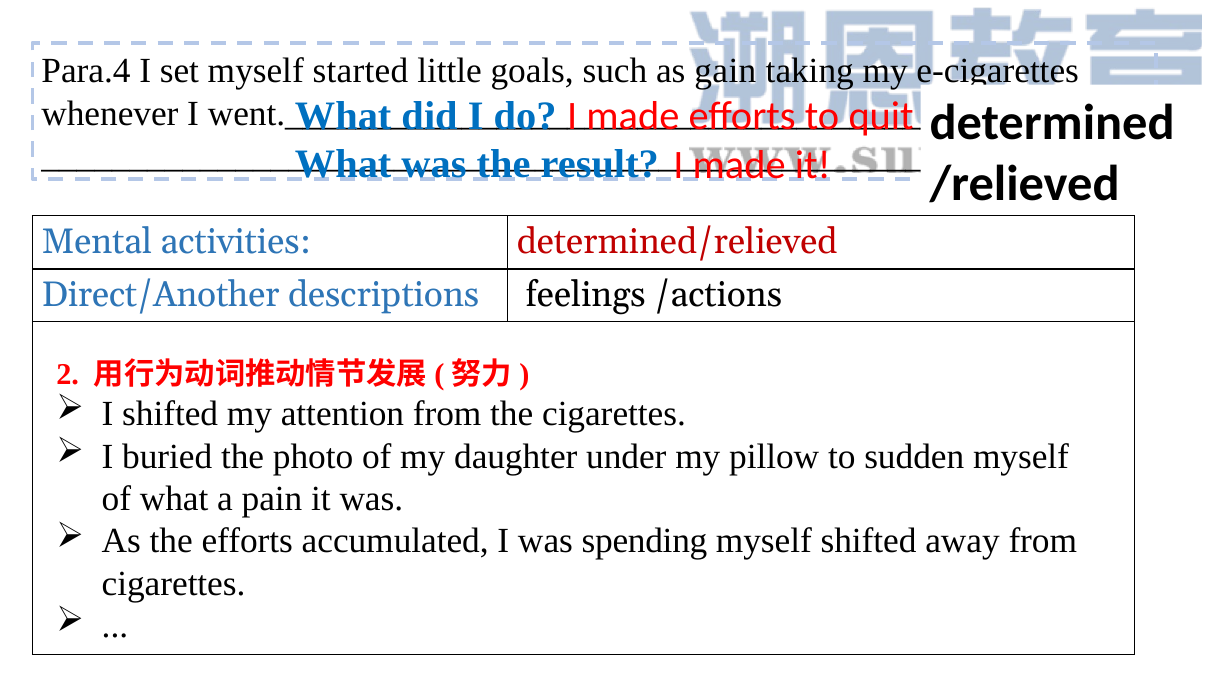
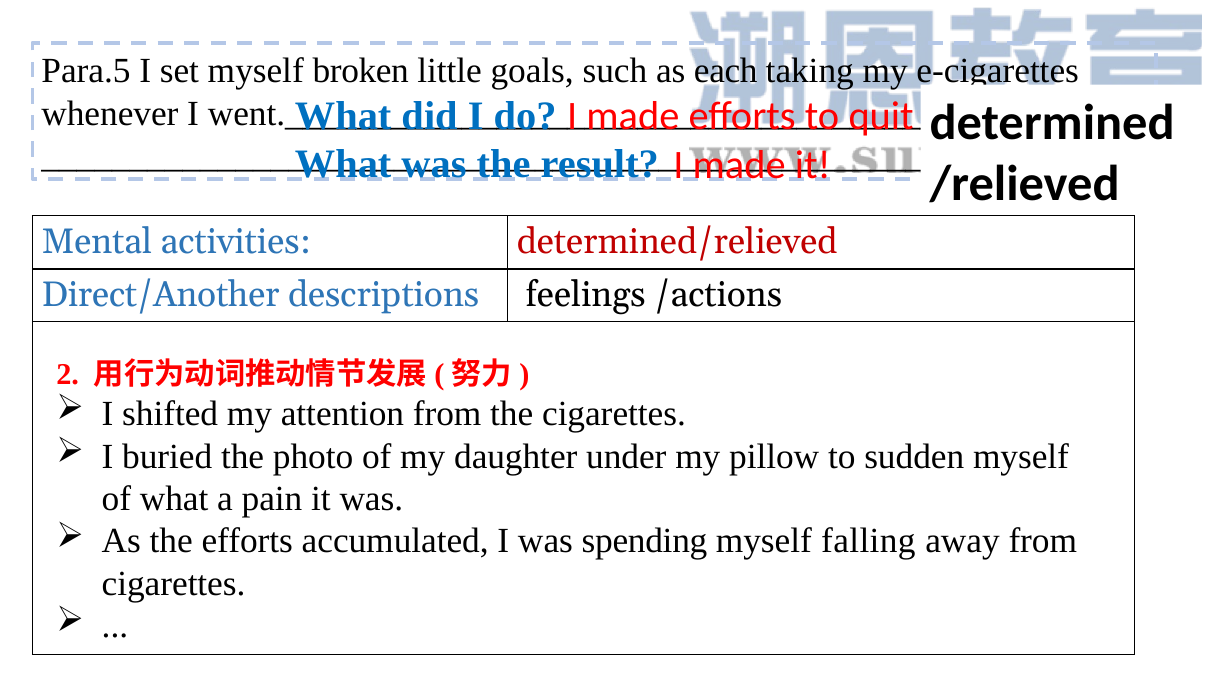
Para.4: Para.4 -> Para.5 (86, 71)
started: started -> broken (361, 71)
gain: gain -> each (726, 71)
myself shifted: shifted -> falling (868, 542)
